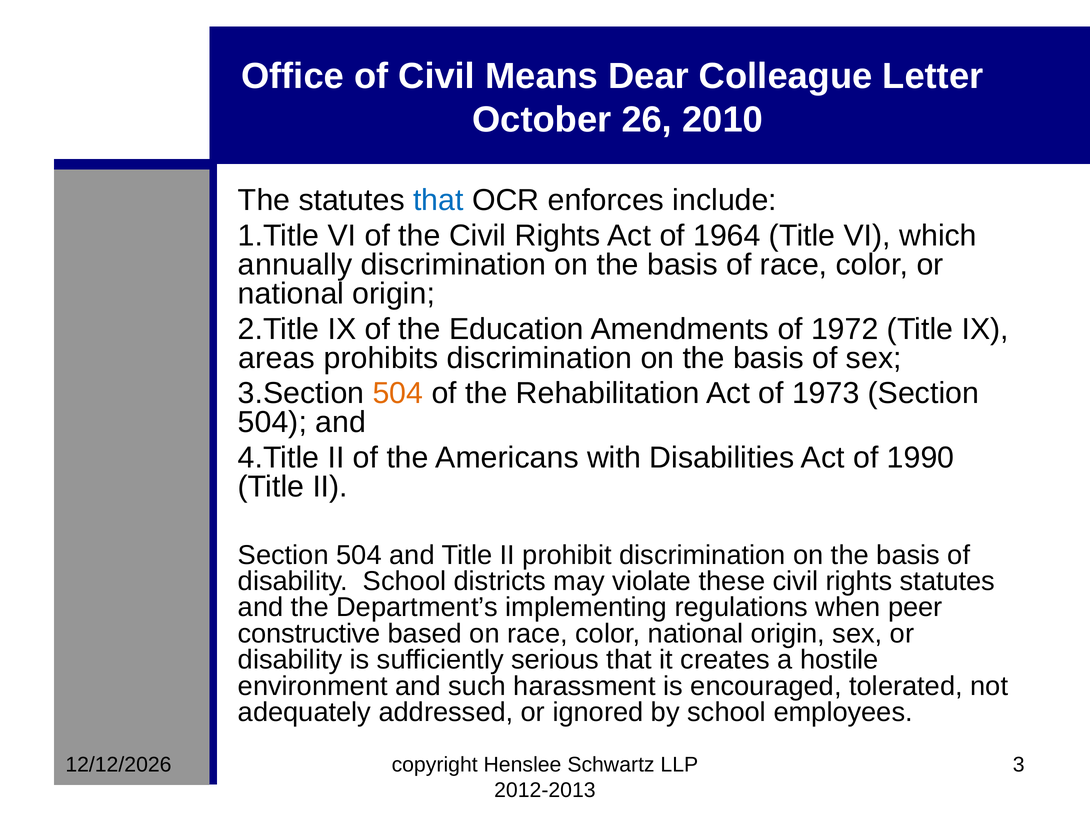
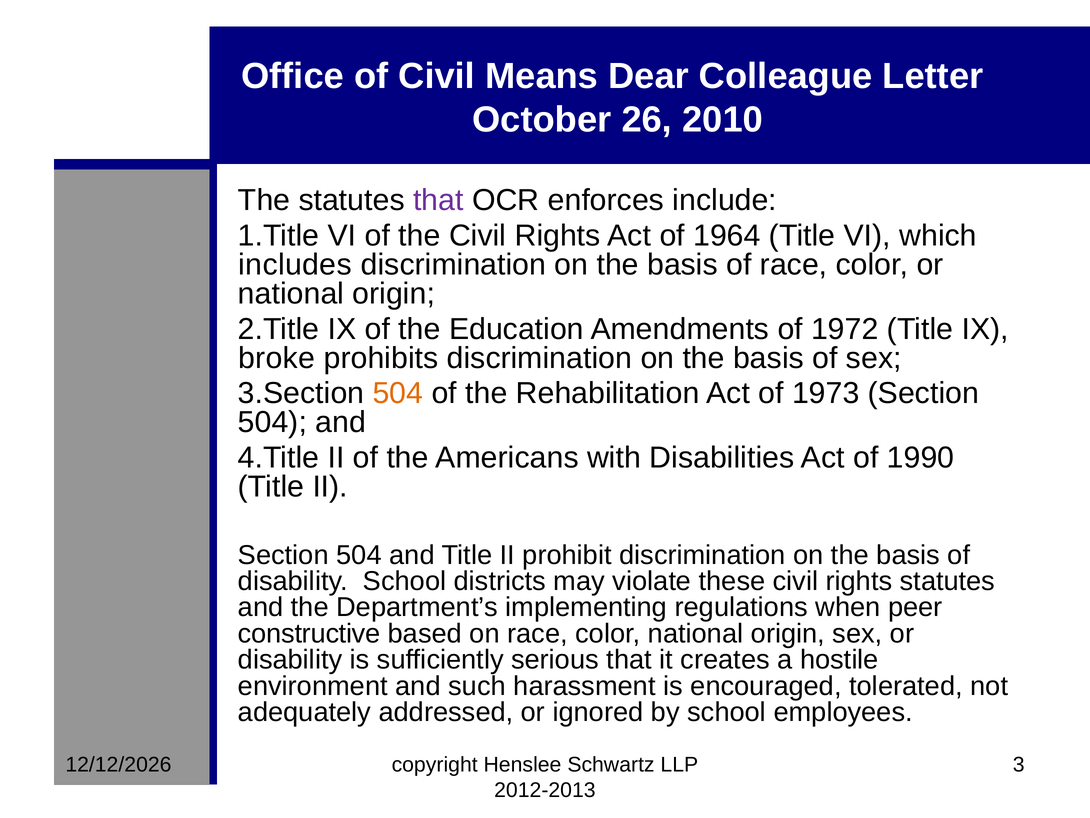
that colour: blue -> purple (438, 200)
annually: annually -> includes (295, 265)
areas: areas -> broke (277, 358)
